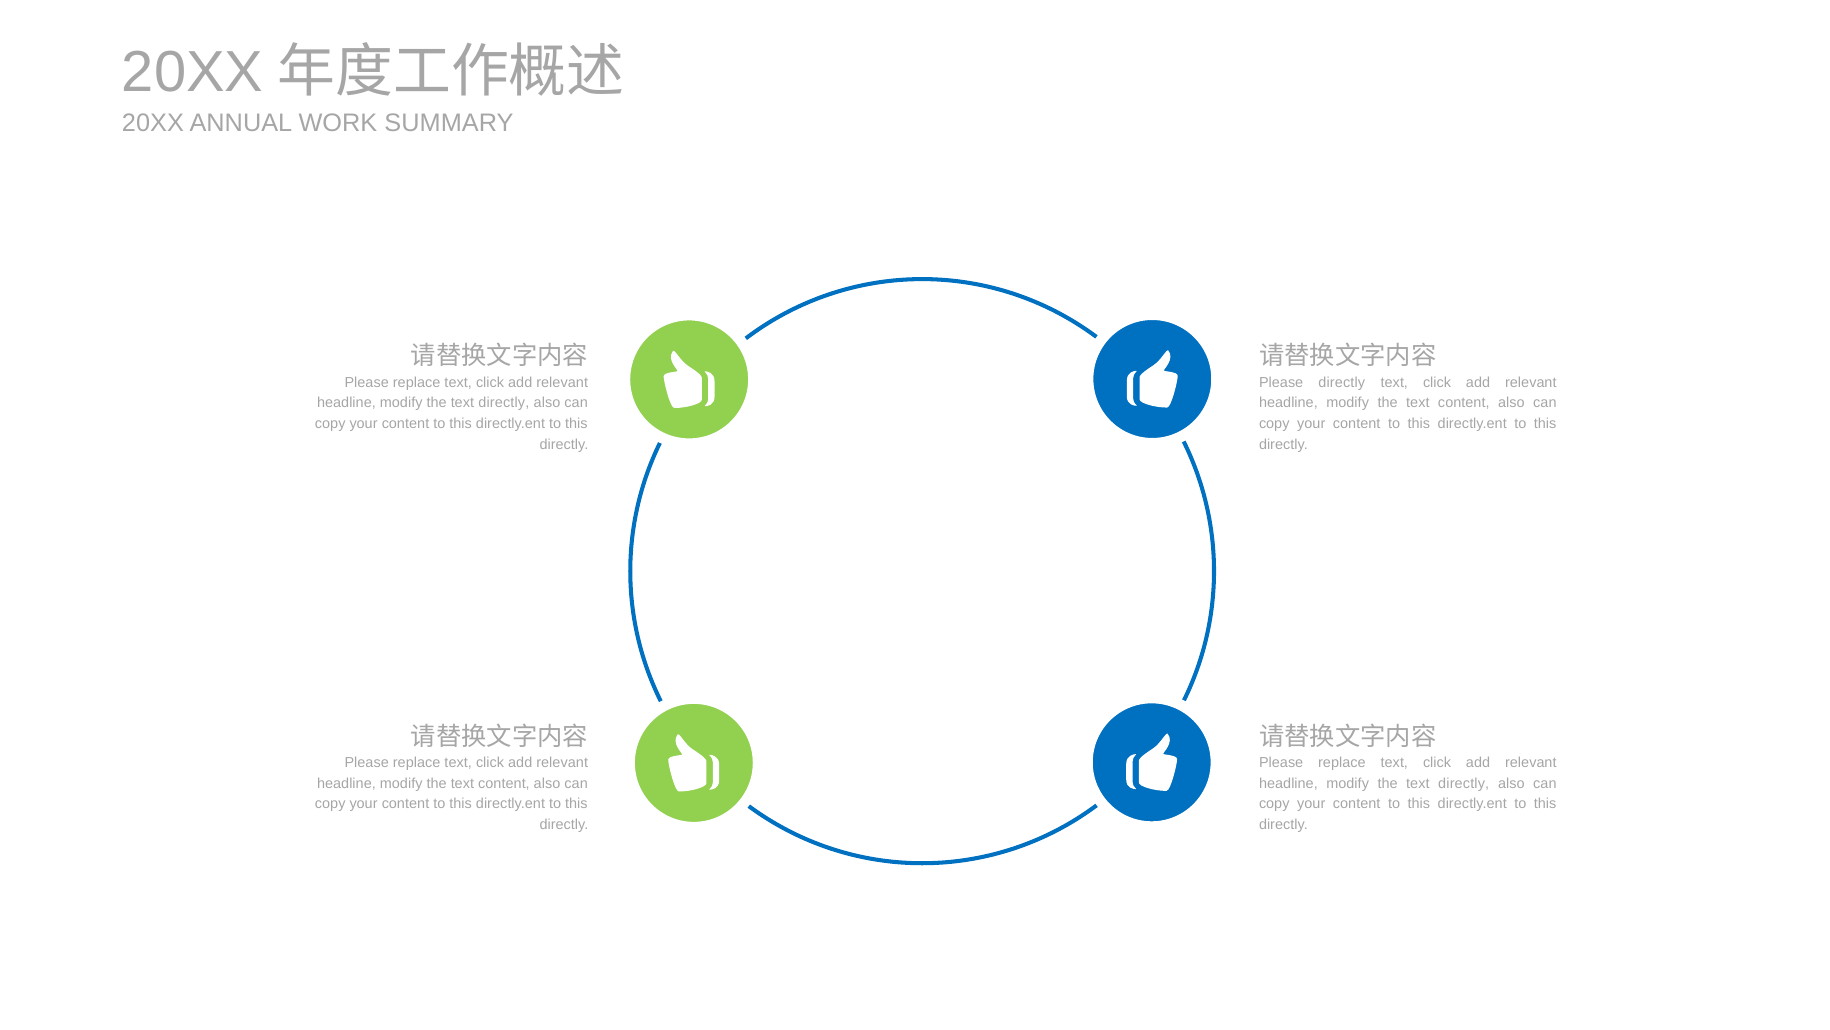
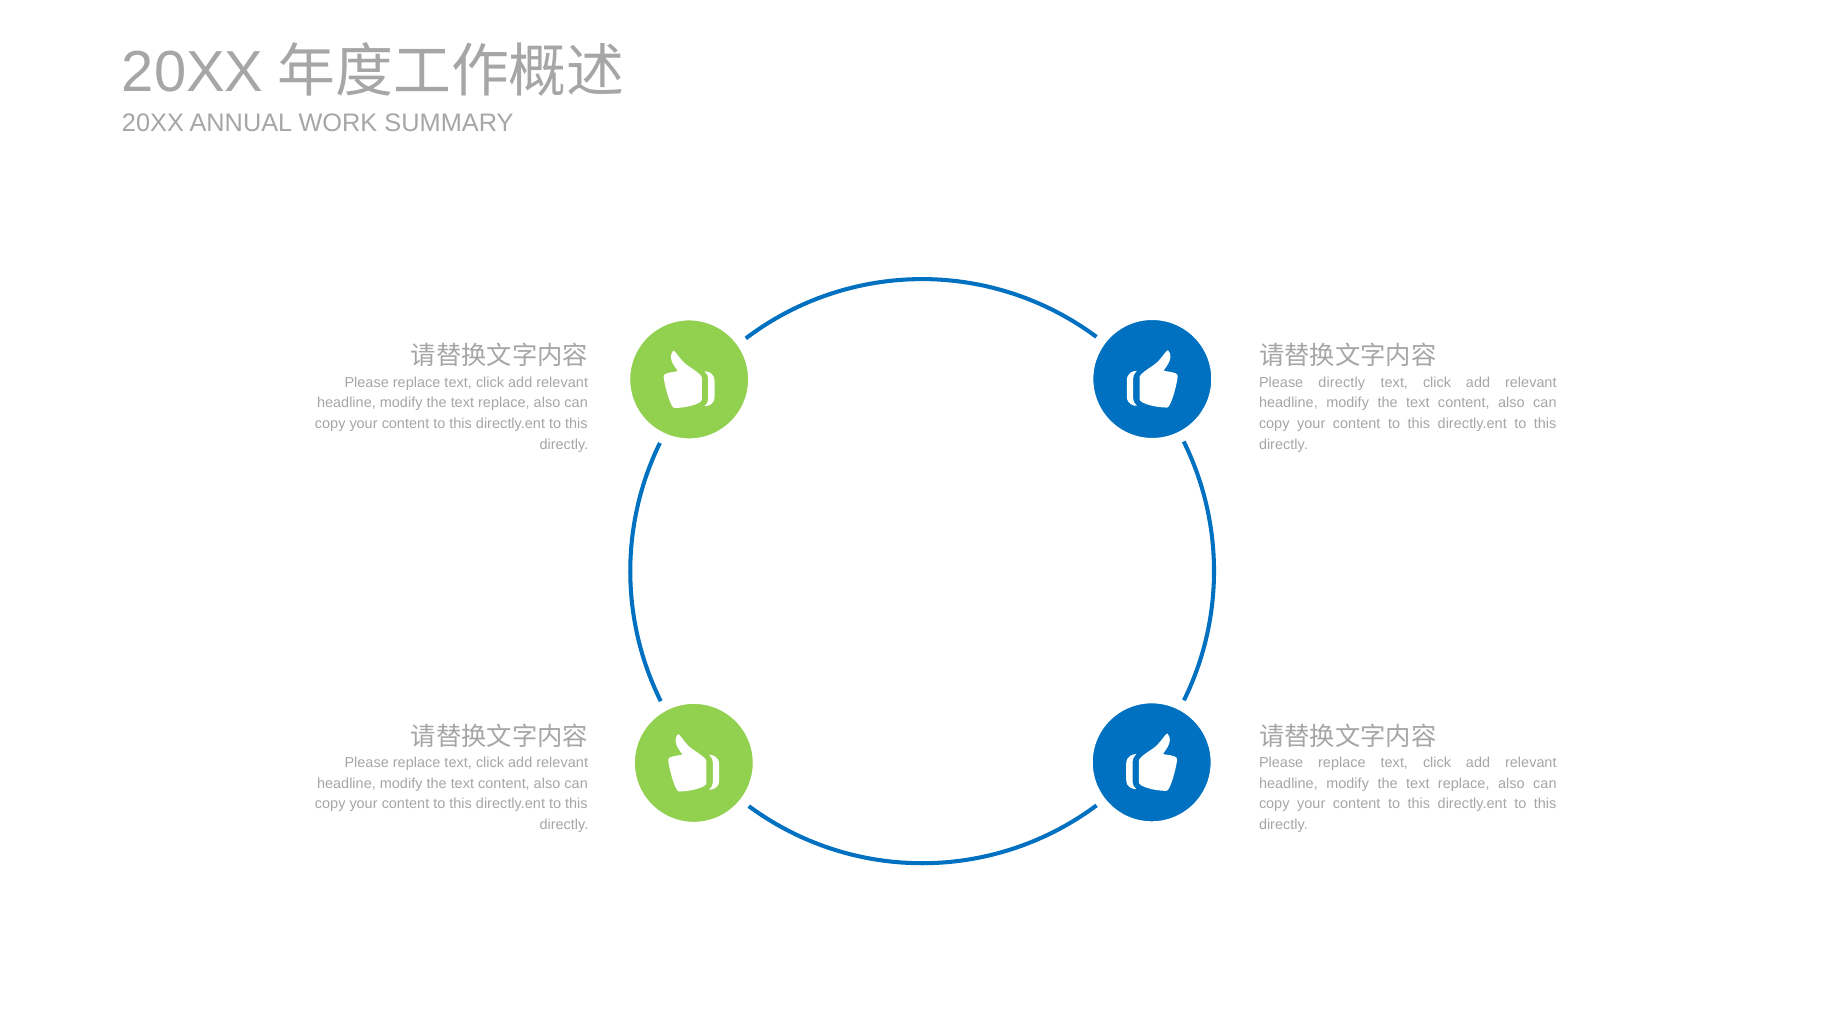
directly: directly -> replace (504, 403)
directly: directly -> replace (1464, 783)
